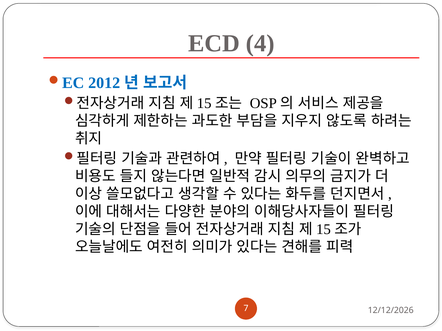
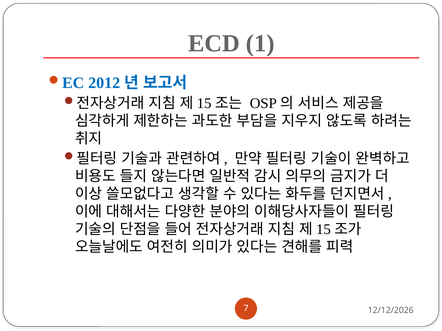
4: 4 -> 1 (260, 43)
